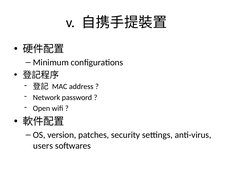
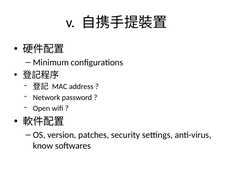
users: users -> know (43, 146)
